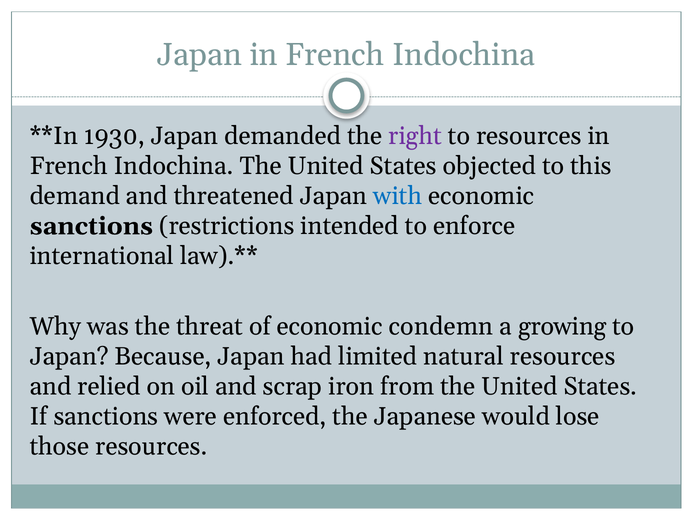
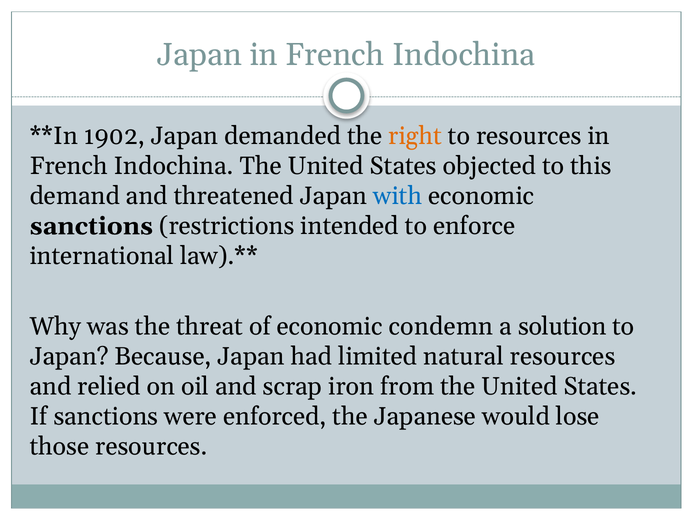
1930: 1930 -> 1902 (114, 136)
right colour: purple -> orange (415, 136)
growing: growing -> solution (562, 326)
